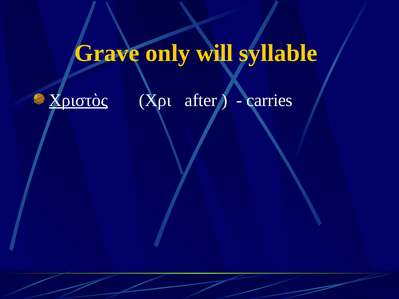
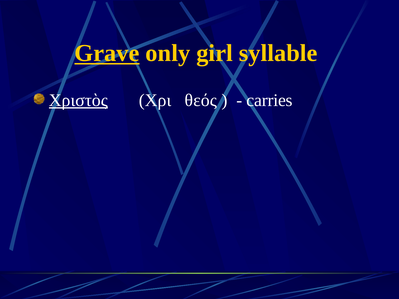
Grave underline: none -> present (107, 53)
will: will -> girl (215, 53)
after: after -> θεός (201, 100)
